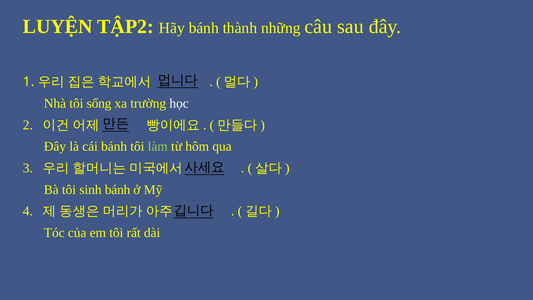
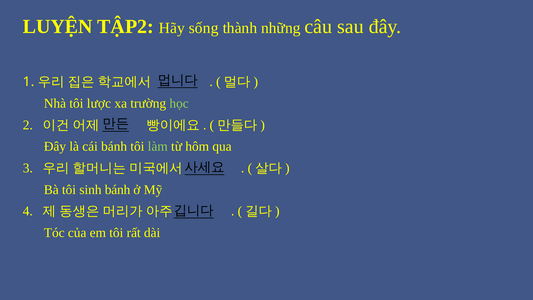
Hãy bánh: bánh -> sống (204, 28)
sống: sống -> lược (99, 103)
học colour: white -> light green (179, 103)
